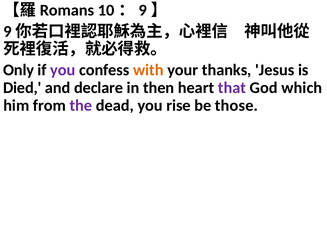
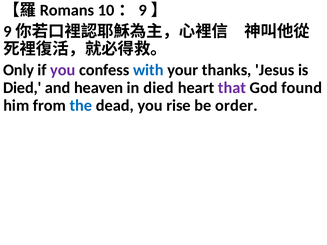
with colour: orange -> blue (148, 70)
declare: declare -> heaven (99, 88)
in then: then -> died (159, 88)
which: which -> found (302, 88)
the colour: purple -> blue (81, 106)
those: those -> order (236, 106)
